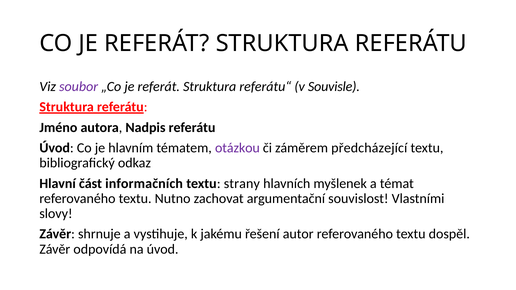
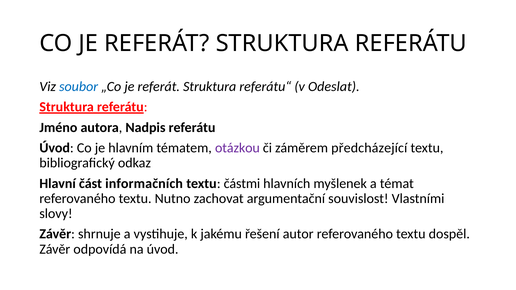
soubor colour: purple -> blue (79, 87)
Souvisle: Souvisle -> Odeslat (334, 87)
strany: strany -> částmi (242, 184)
